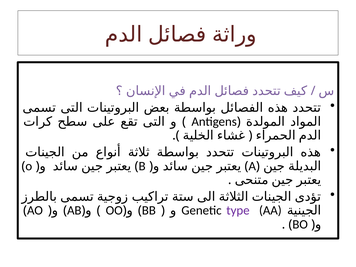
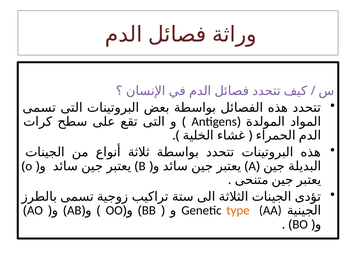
type colour: purple -> orange (238, 210)
